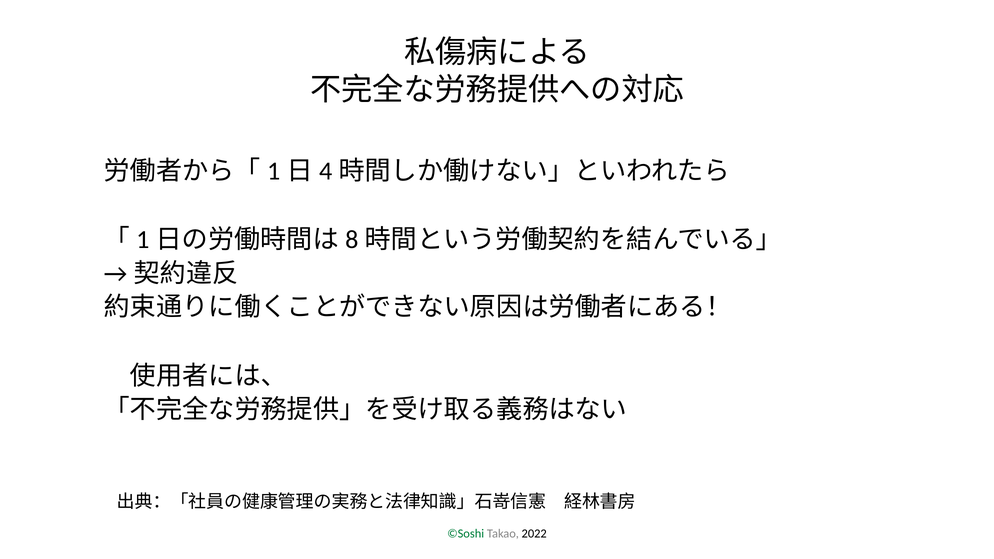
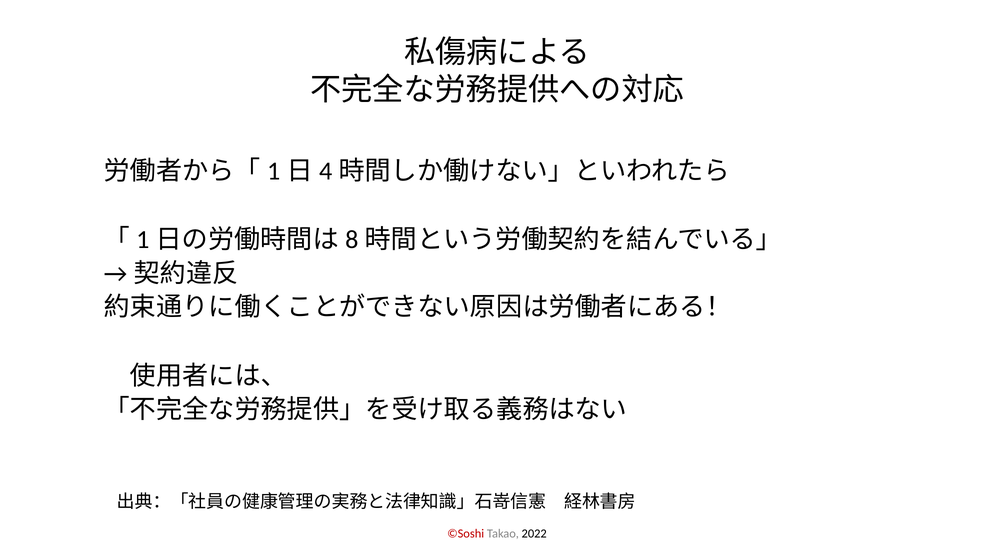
©Soshi colour: green -> red (466, 534)
